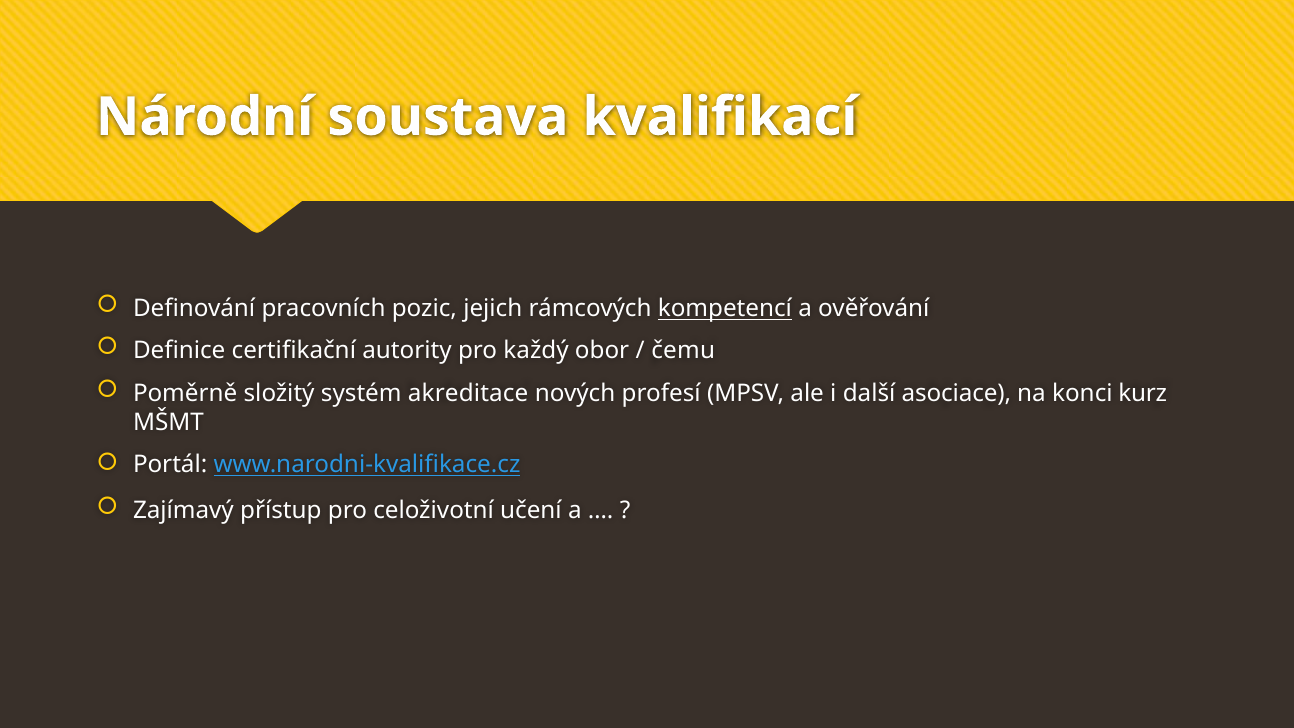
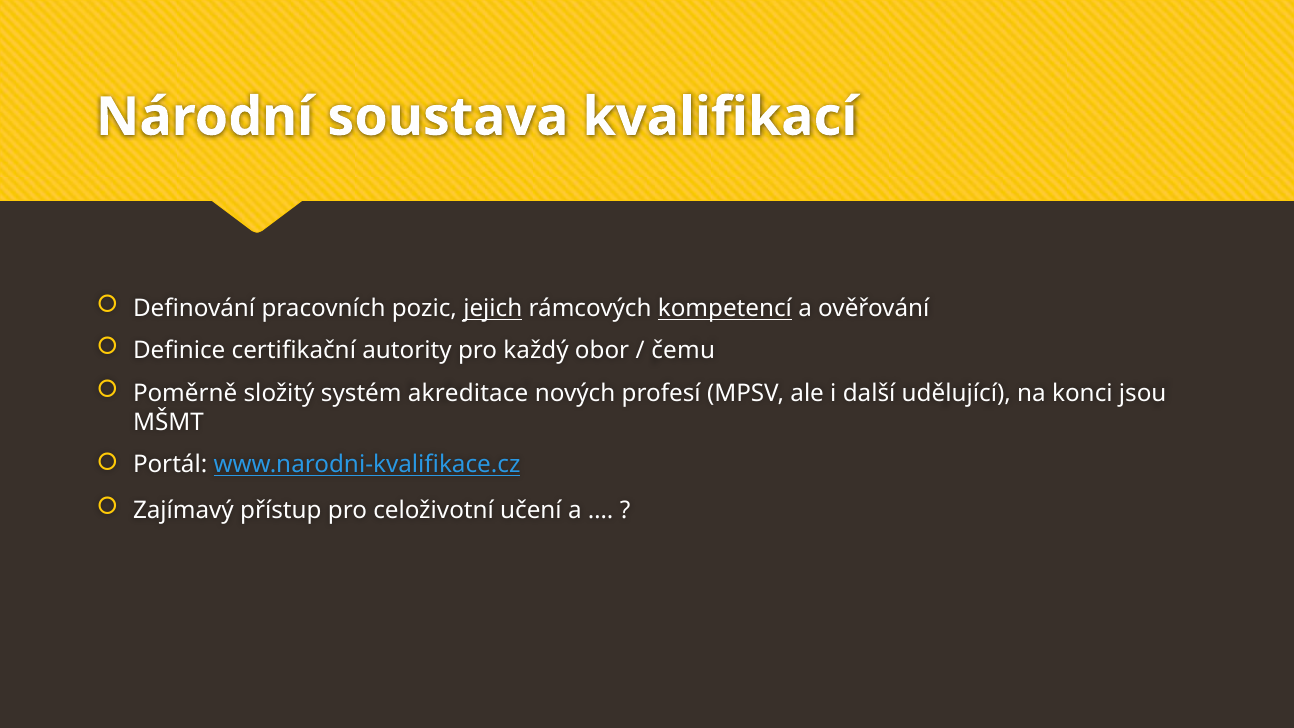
jejich underline: none -> present (493, 309)
asociace: asociace -> udělující (956, 393)
kurz: kurz -> jsou (1143, 393)
